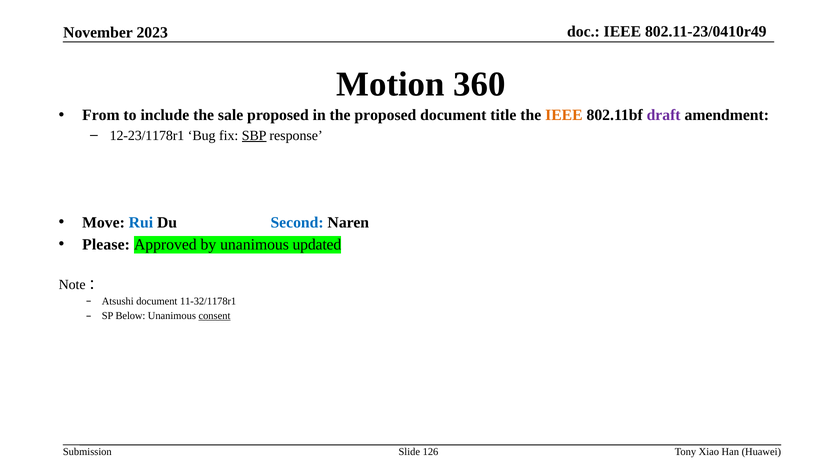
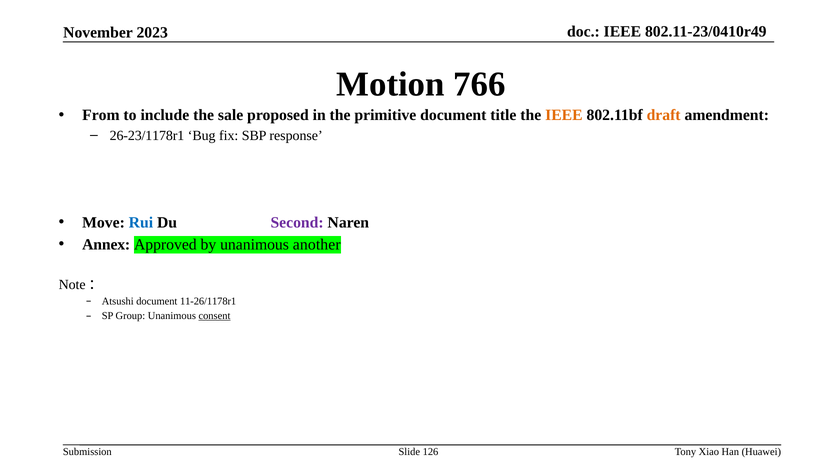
360: 360 -> 766 (480, 84)
the proposed: proposed -> primitive (385, 115)
draft colour: purple -> orange (664, 115)
12-23/1178r1: 12-23/1178r1 -> 26-23/1178r1 (147, 136)
SBP underline: present -> none (254, 136)
Second colour: blue -> purple (297, 223)
Please: Please -> Annex (106, 245)
updated: updated -> another (317, 245)
11-32/1178r1: 11-32/1178r1 -> 11-26/1178r1 (208, 301)
Below: Below -> Group (130, 316)
